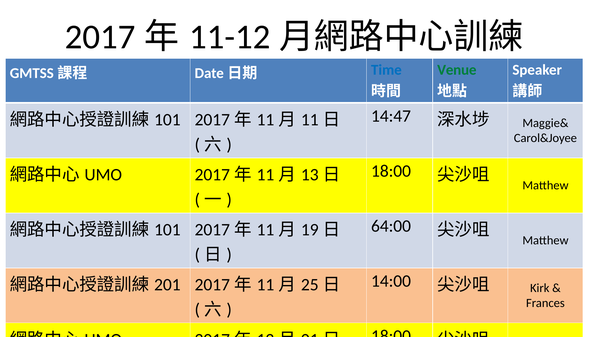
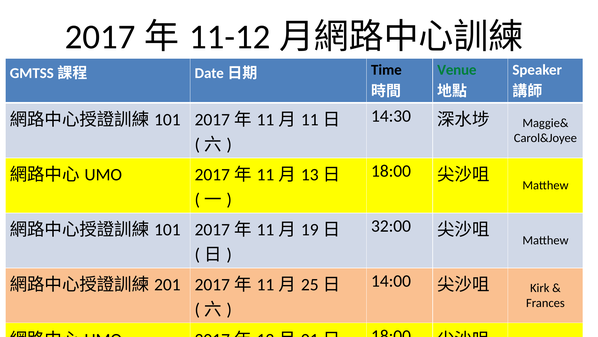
Time colour: blue -> black (386, 70)
14:47: 14:47 -> 14:30 (391, 116)
64:00: 64:00 -> 32:00 (391, 226)
